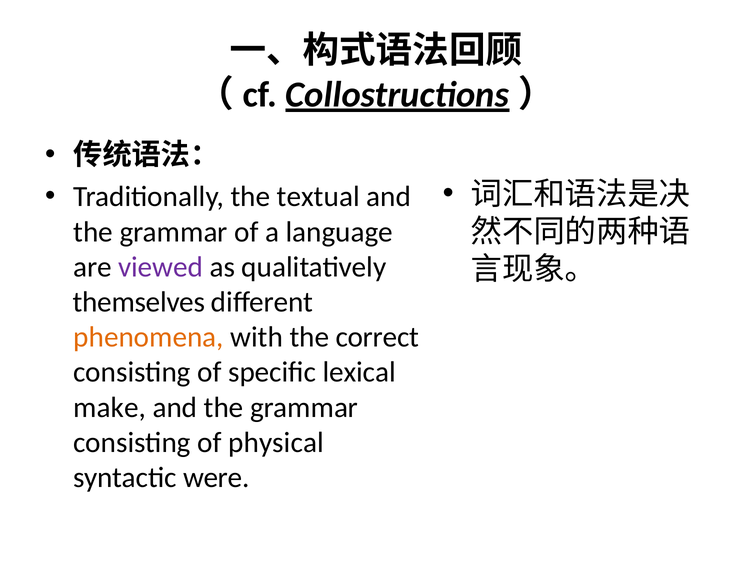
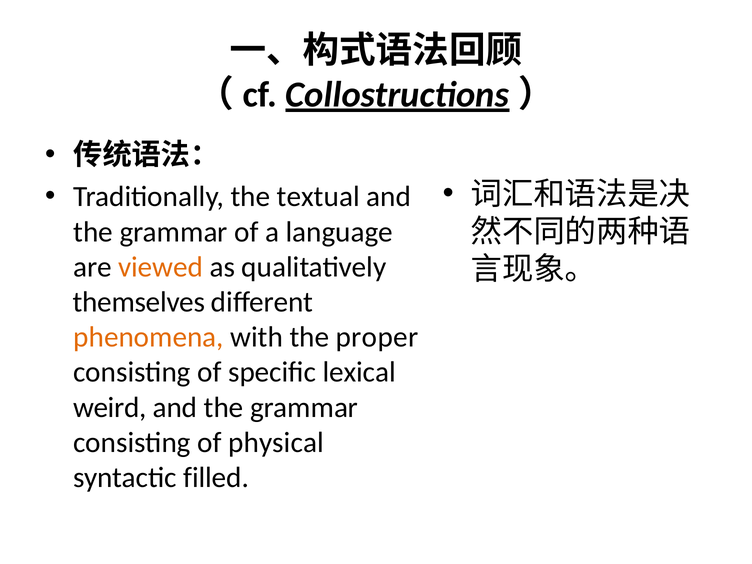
viewed colour: purple -> orange (161, 267)
correct: correct -> proper (377, 337)
make: make -> weird (110, 407)
were: were -> filled (216, 478)
